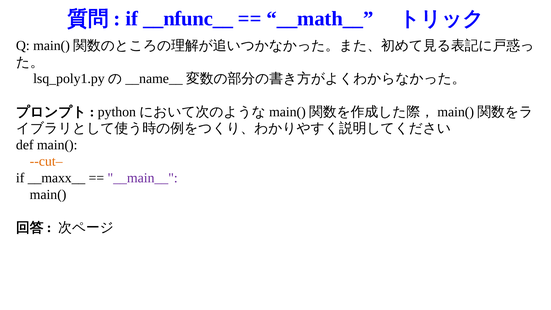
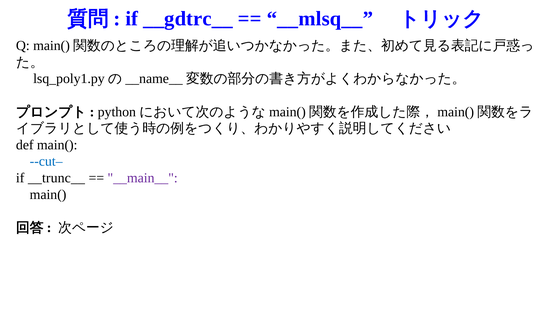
__nfunc__: __nfunc__ -> __gdtrc__ (188, 19)
__math__: __math__ -> __mlsq__ (320, 19)
--cut– colour: orange -> blue (46, 161)
__maxx__: __maxx__ -> __trunc__ (56, 178)
